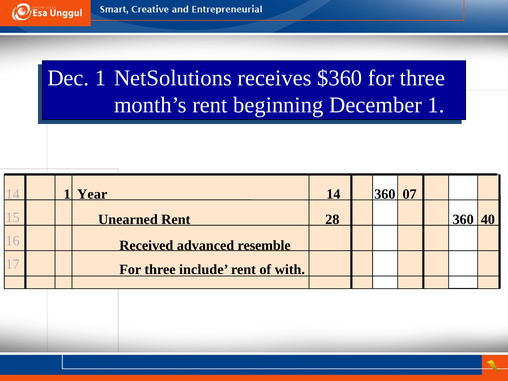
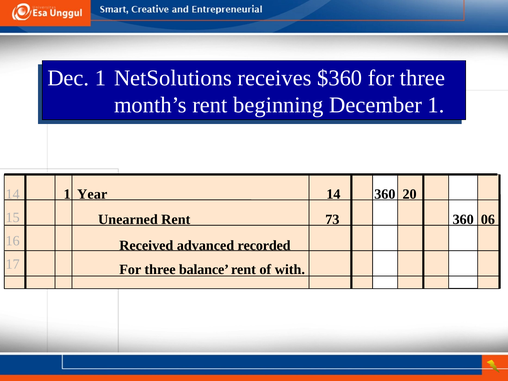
07: 07 -> 20 (410, 194)
28: 28 -> 73 (332, 219)
40: 40 -> 06 (488, 219)
resemble: resemble -> recorded (264, 246)
include: include -> balance (204, 270)
